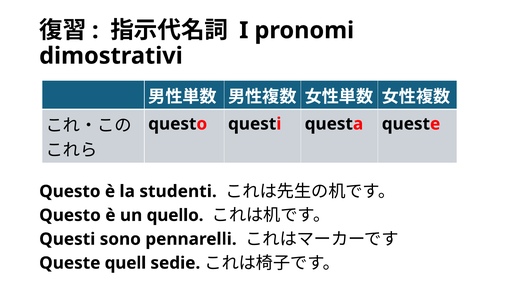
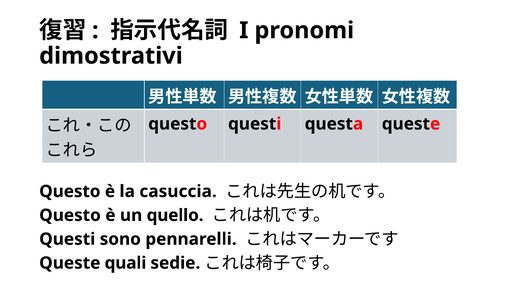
studenti: studenti -> casuccia (178, 192)
quell: quell -> quali (125, 263)
